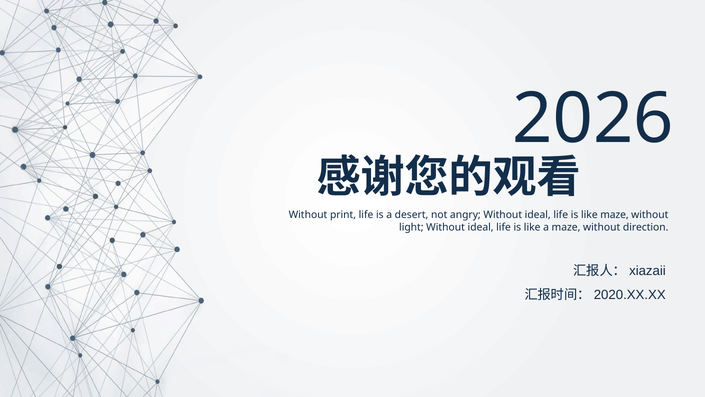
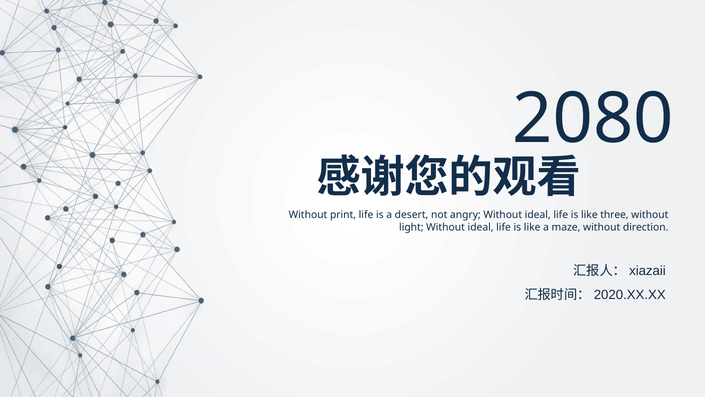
2026: 2026 -> 2080 (593, 119)
like maze: maze -> three (614, 215)
